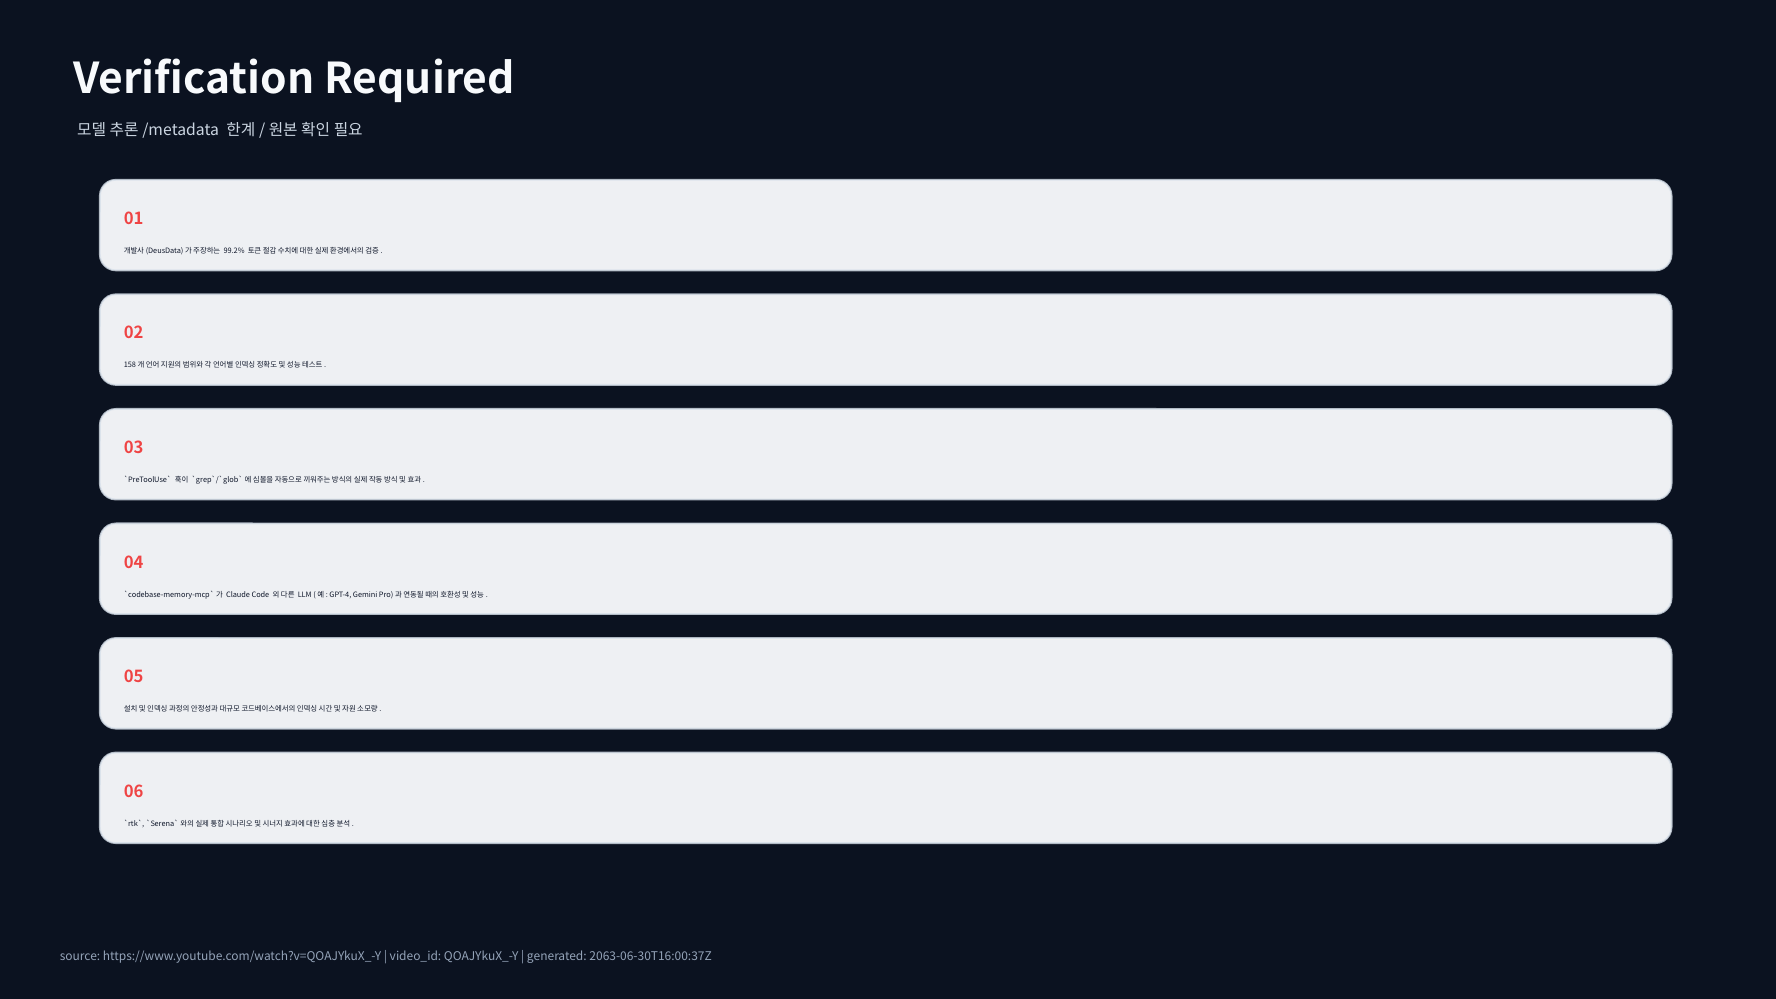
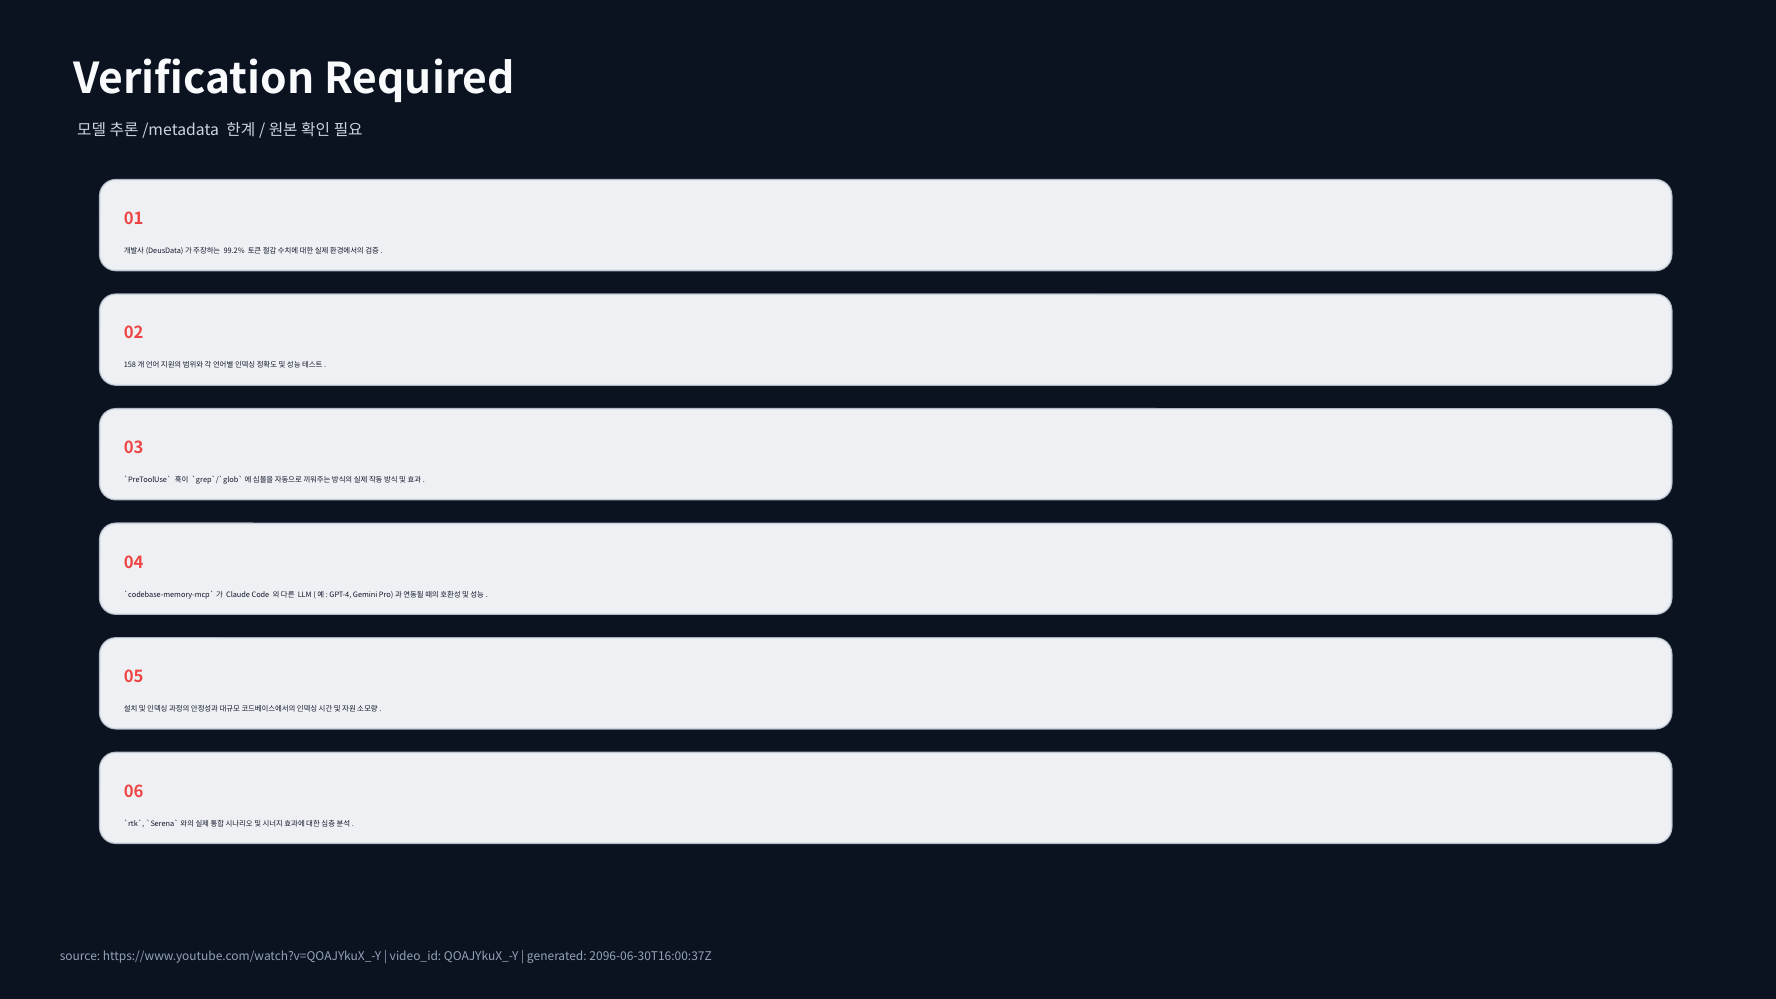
2063-06-30T16:00:37Z: 2063-06-30T16:00:37Z -> 2096-06-30T16:00:37Z (651, 957)
